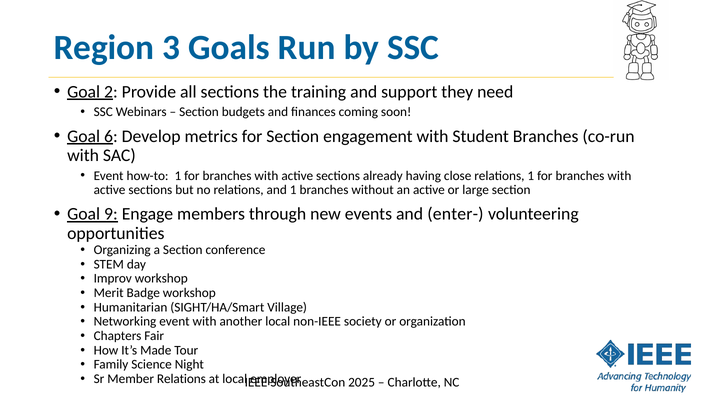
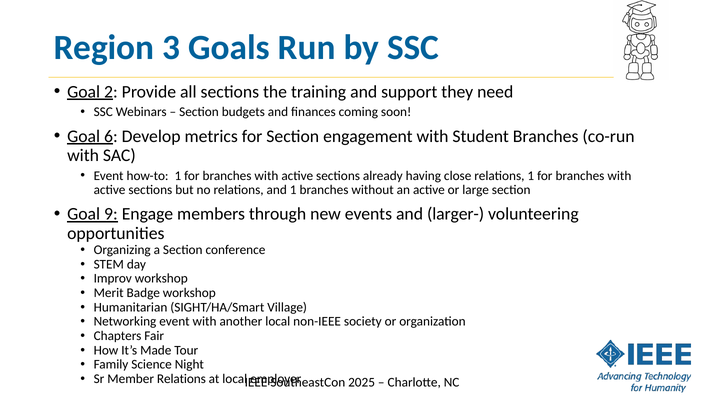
enter-: enter- -> larger- (456, 214)
